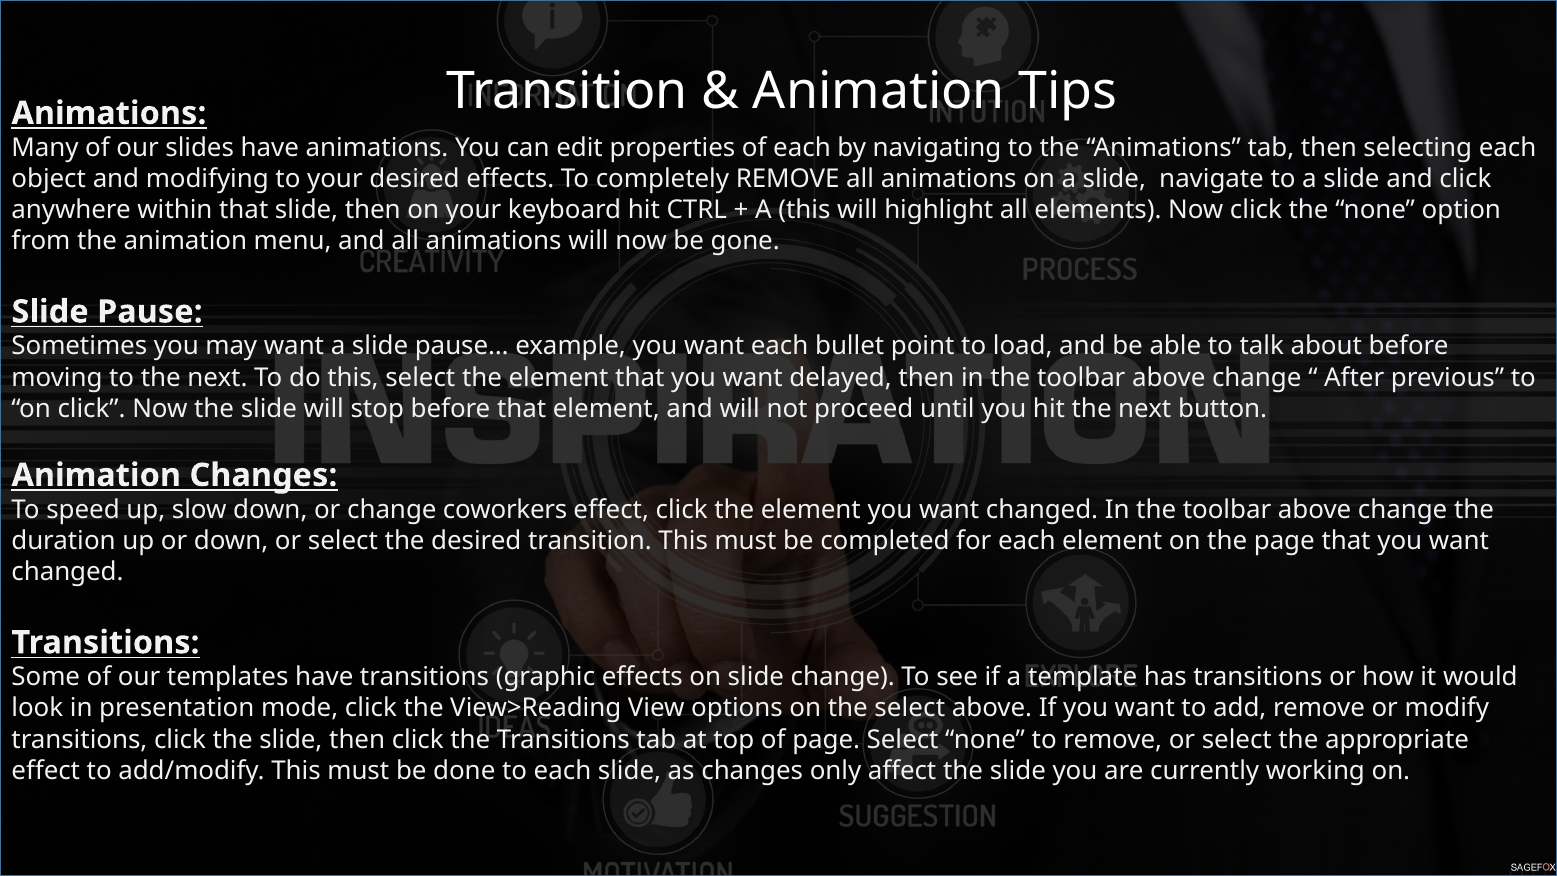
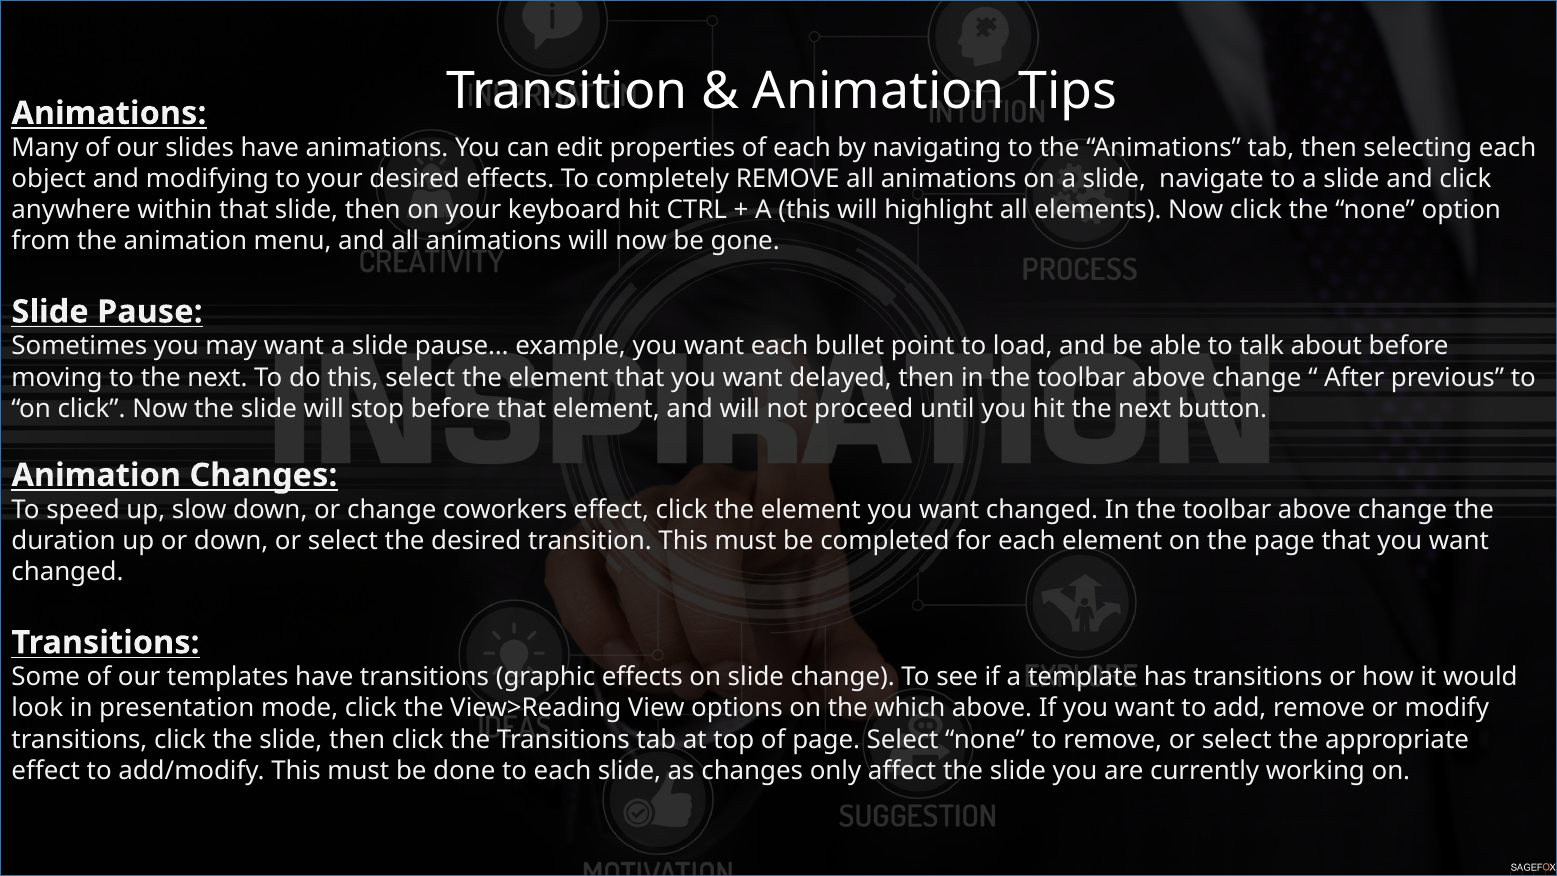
the select: select -> which (910, 708)
